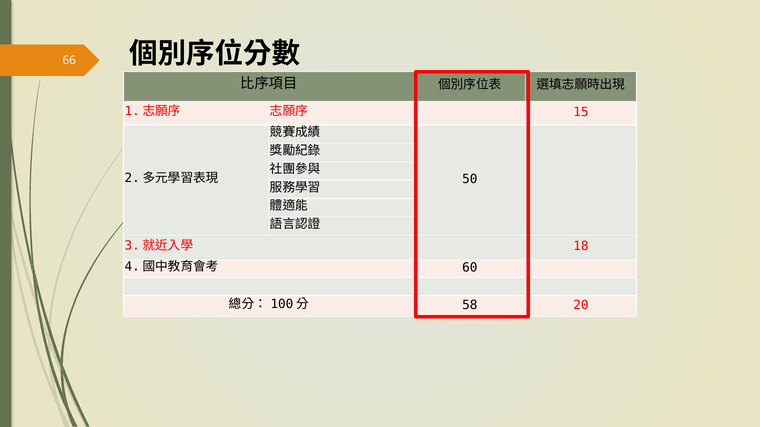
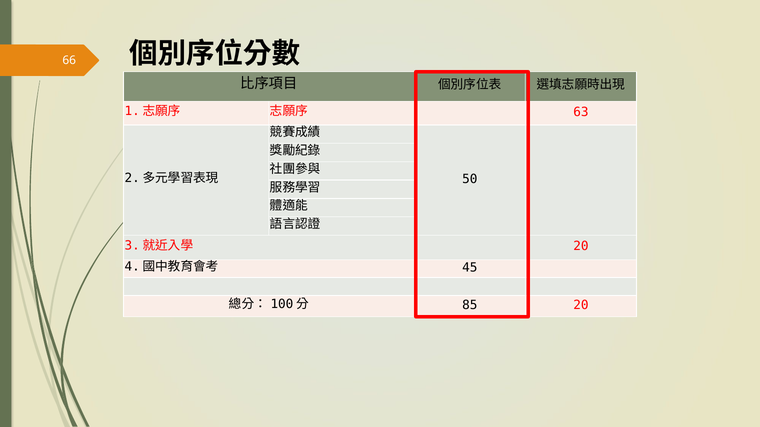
15: 15 -> 63 (581, 112)
18: 18 -> 20 (581, 247)
60: 60 -> 45 (470, 268)
58: 58 -> 85 (470, 305)
